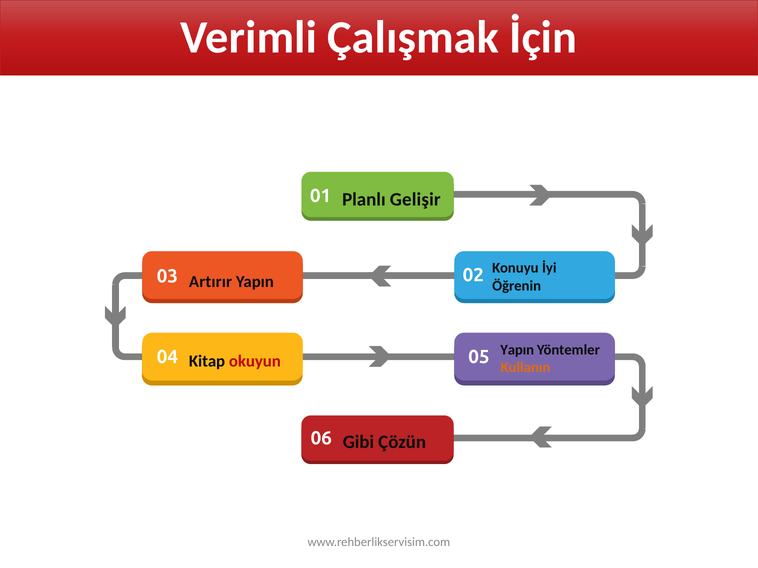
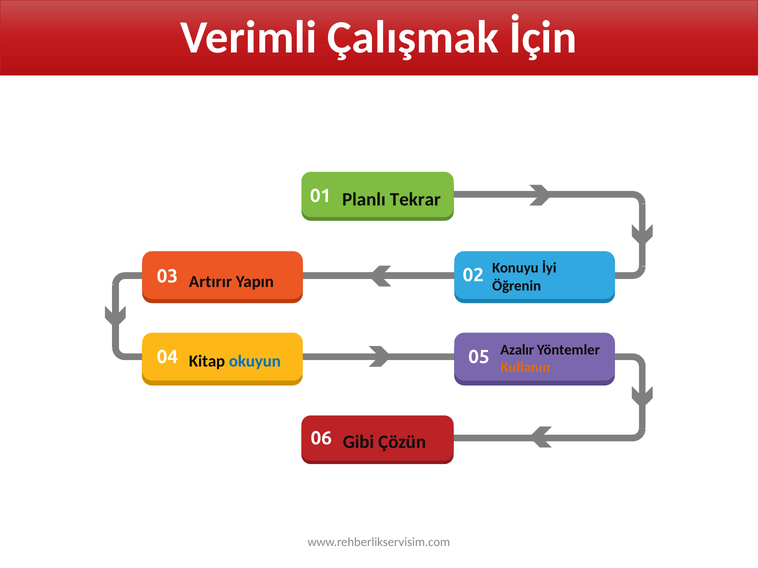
Gelişir: Gelişir -> Tekrar (415, 200)
okuyun colour: red -> blue (255, 362)
05 Yapın: Yapın -> Azalır (517, 350)
